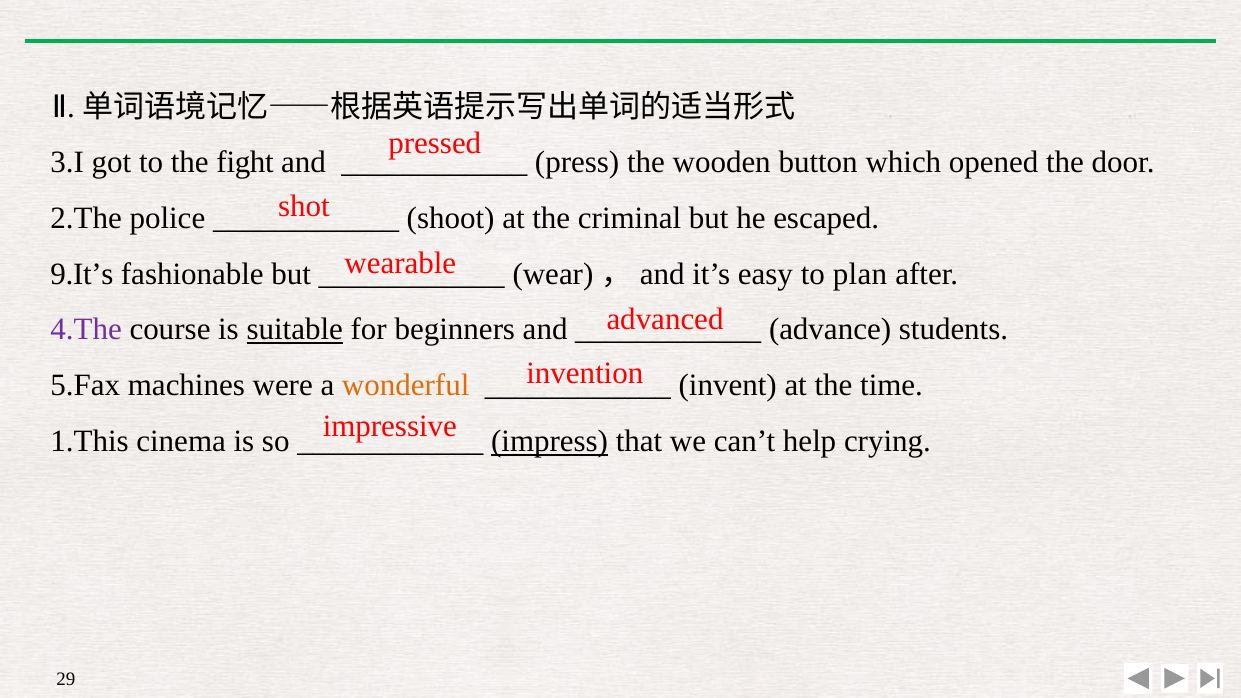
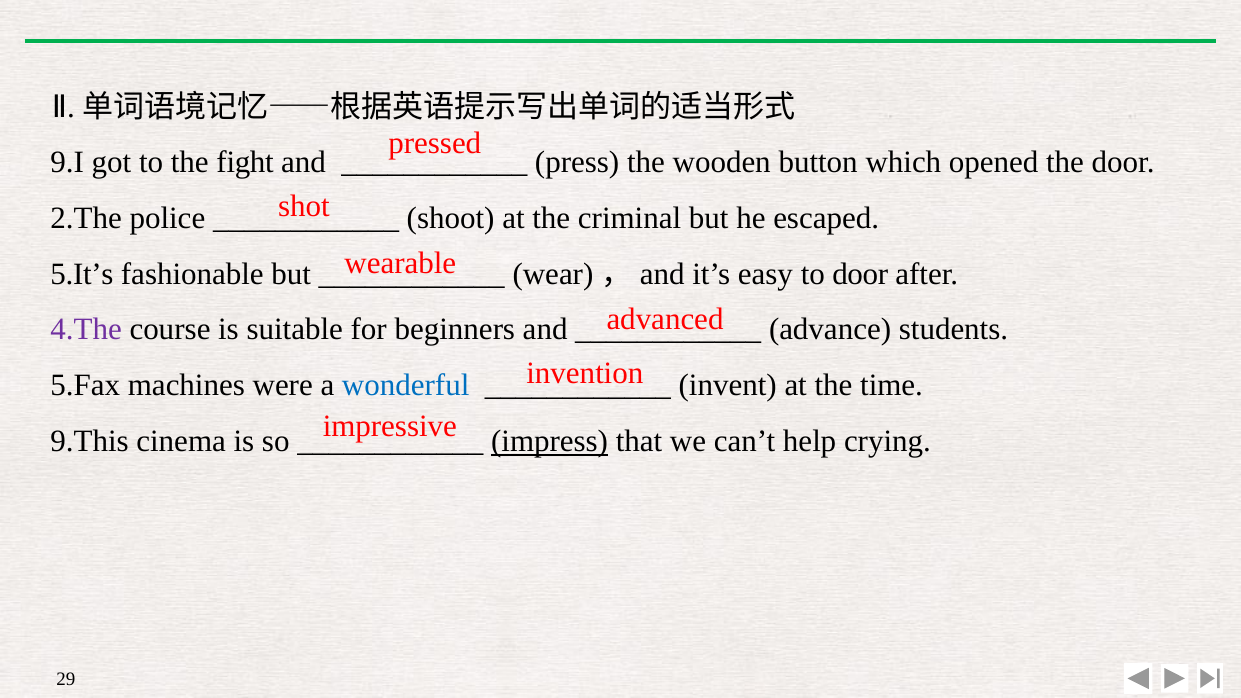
3.I: 3.I -> 9.I (67, 162)
9.It’s: 9.It’s -> 5.It’s (82, 274)
to plan: plan -> door (860, 274)
suitable underline: present -> none (295, 330)
wonderful colour: orange -> blue (406, 386)
1.This: 1.This -> 9.This (90, 441)
